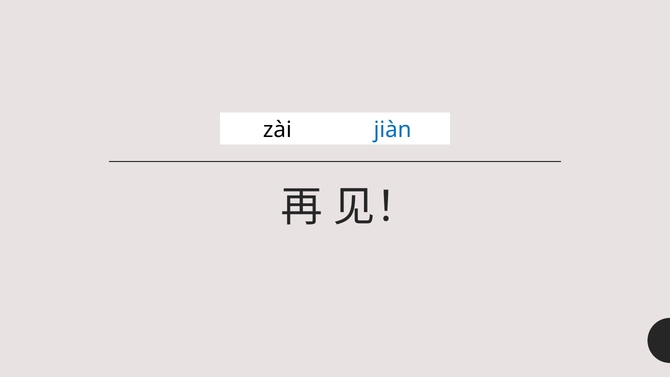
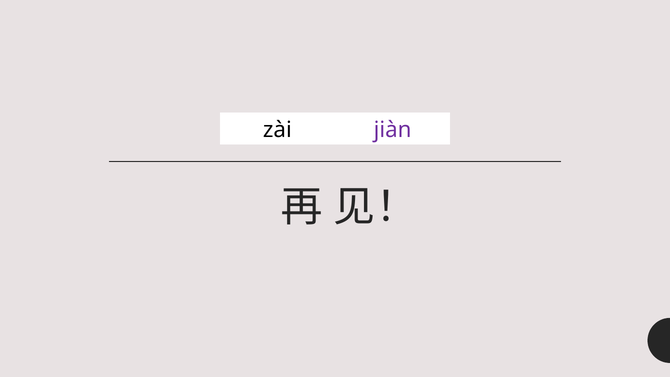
jiàn colour: blue -> purple (393, 130)
